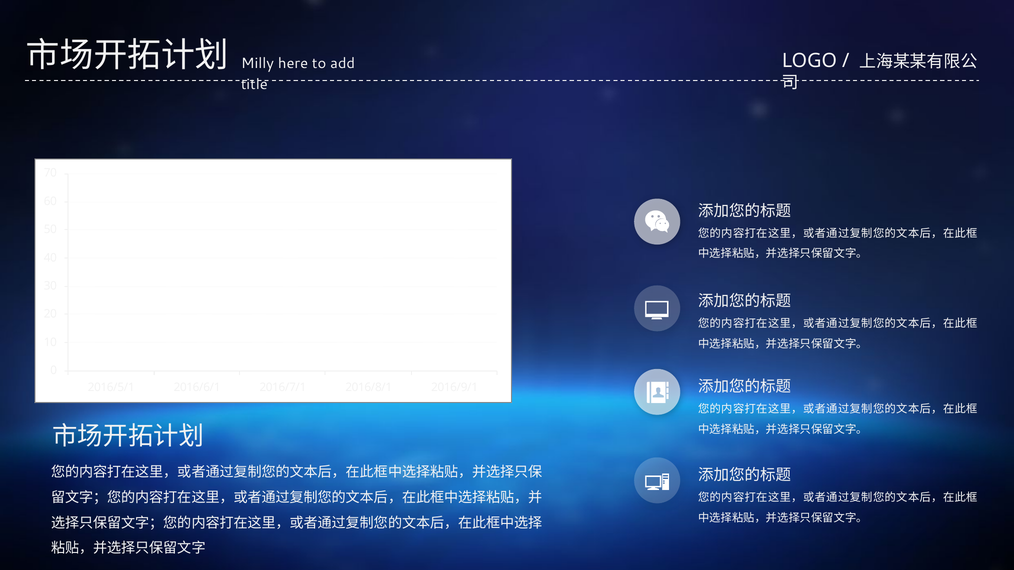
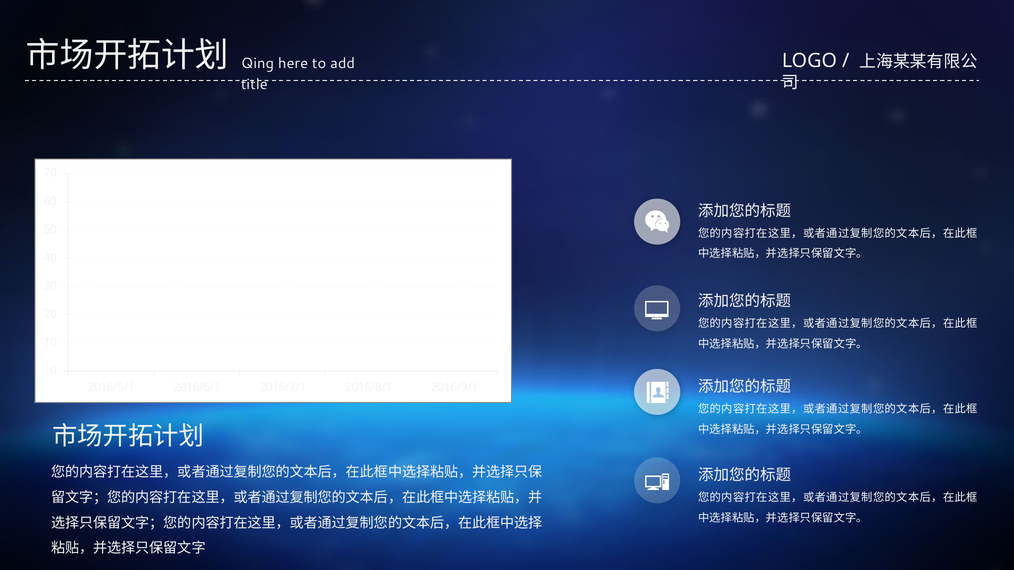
Milly: Milly -> Qing (257, 63)
